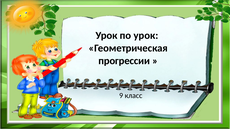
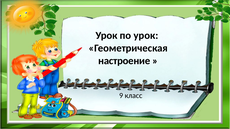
прогрессии: прогрессии -> настроение (124, 61)
